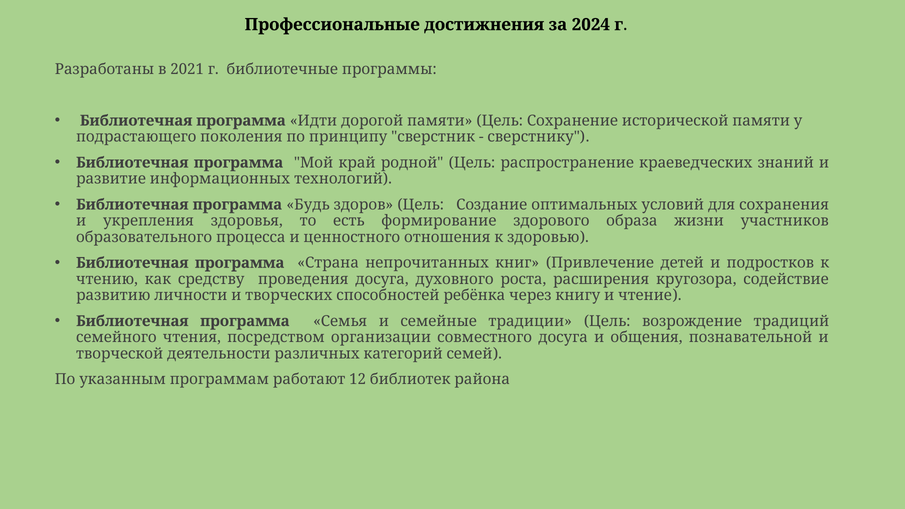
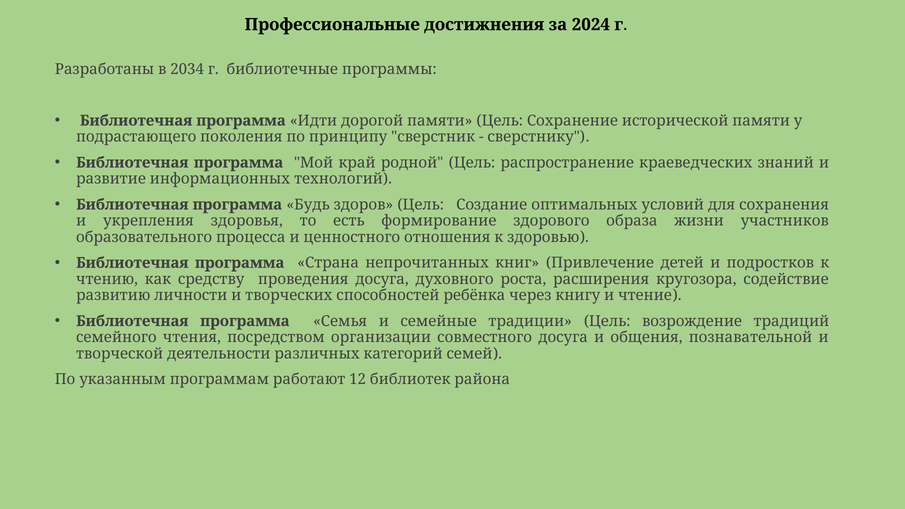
2021: 2021 -> 2034 (187, 69)
